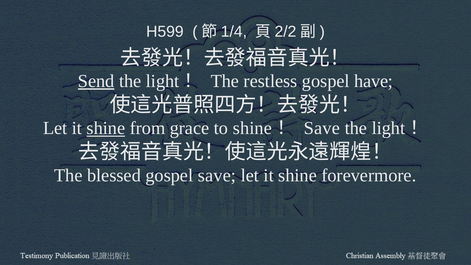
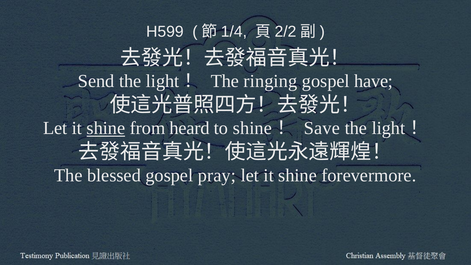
Send underline: present -> none (96, 81)
restless: restless -> ringing (270, 81)
grace: grace -> heard (190, 128)
gospel save: save -> pray (217, 175)
